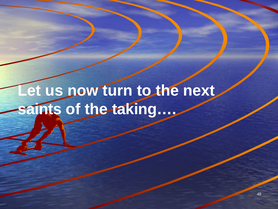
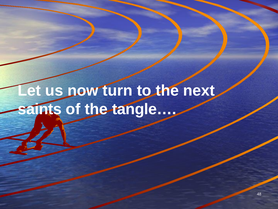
taking…: taking… -> tangle… (144, 109)
